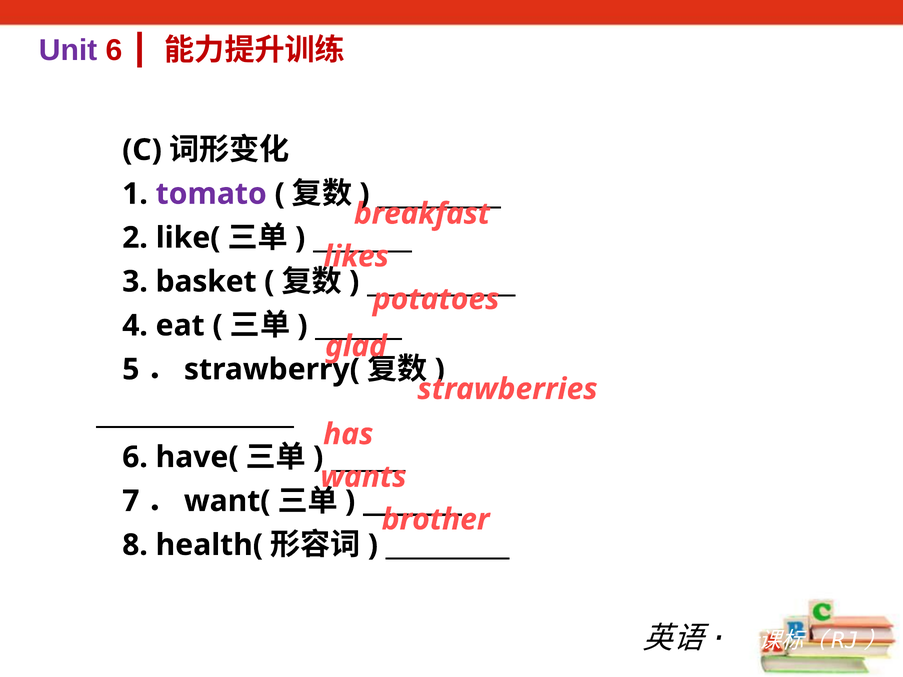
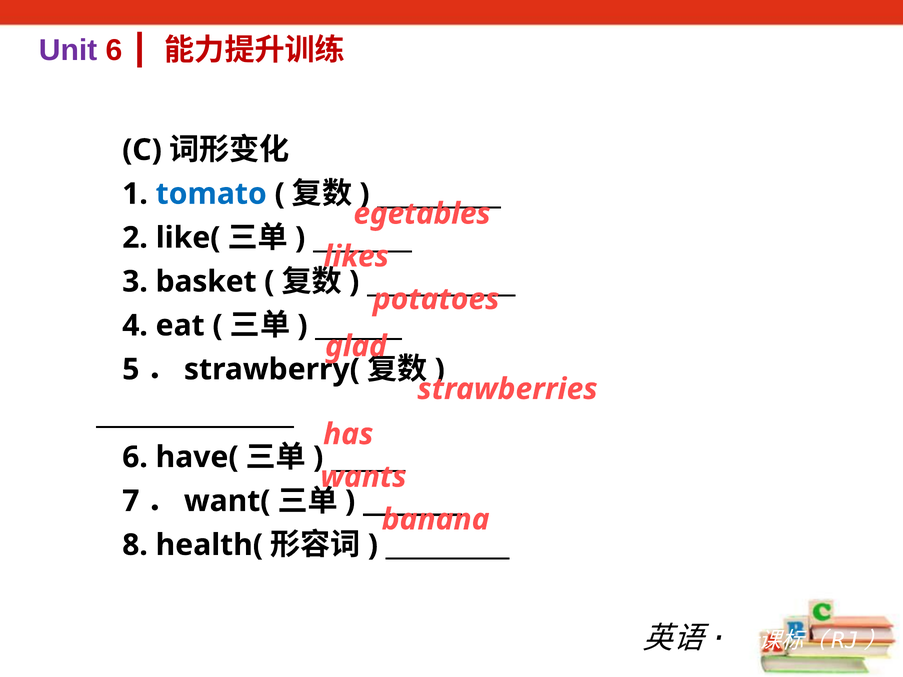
tomato colour: purple -> blue (211, 194)
breakfast: breakfast -> egetables (422, 214)
brother: brother -> banana (436, 520)
